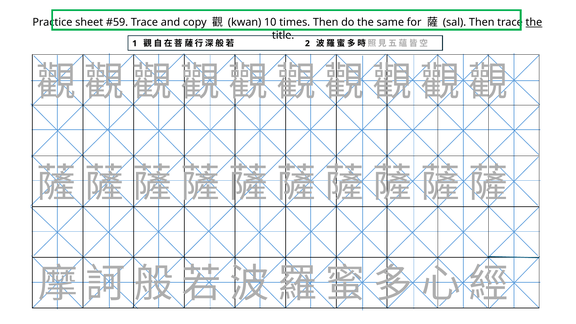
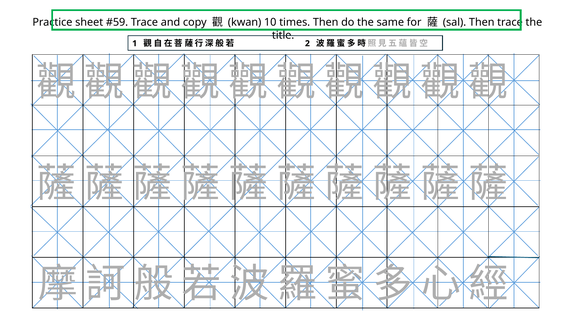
the underline: present -> none (534, 22)
